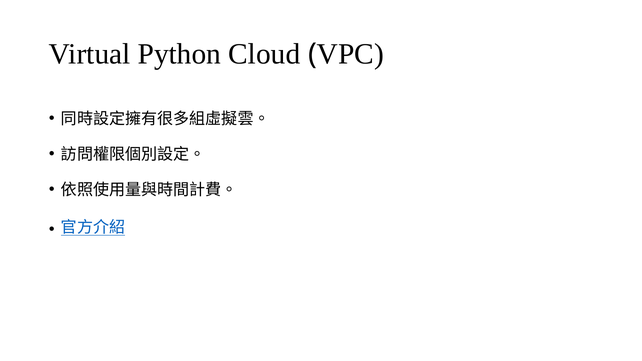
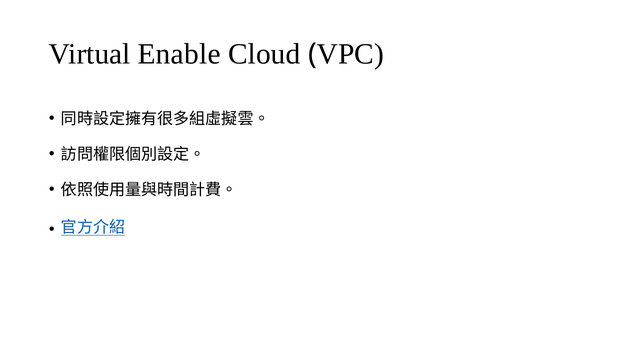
Python: Python -> Enable (179, 54)
